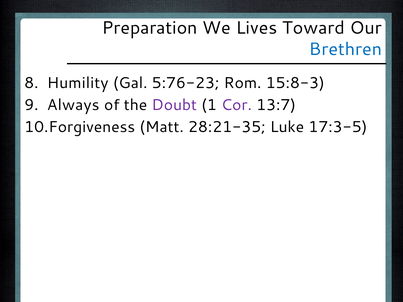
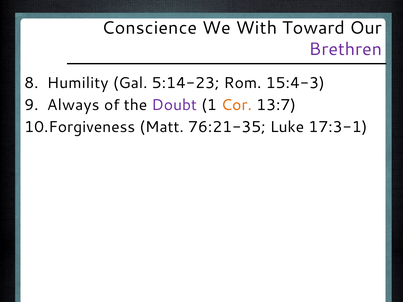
Preparation: Preparation -> Conscience (150, 28)
Lives: Lives -> With (256, 28)
Brethren colour: blue -> purple (346, 49)
5:76-23: 5:76-23 -> 5:14-23 (186, 83)
15:8-3: 15:8-3 -> 15:4-3 (295, 83)
Cor colour: purple -> orange (236, 105)
28:21-35: 28:21-35 -> 76:21-35 (227, 127)
17:3-5: 17:3-5 -> 17:3-1 (338, 127)
